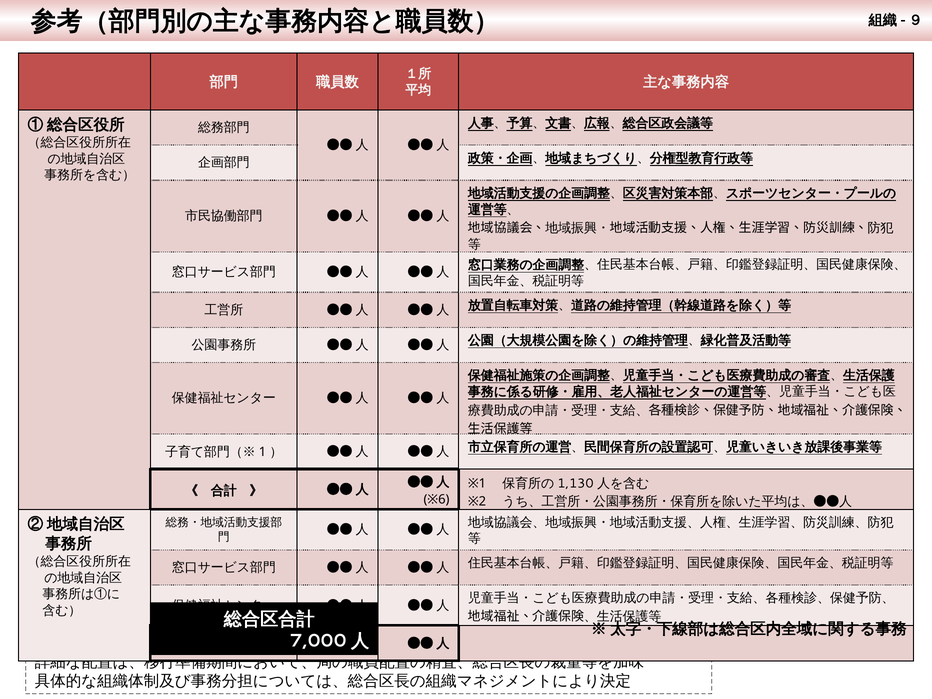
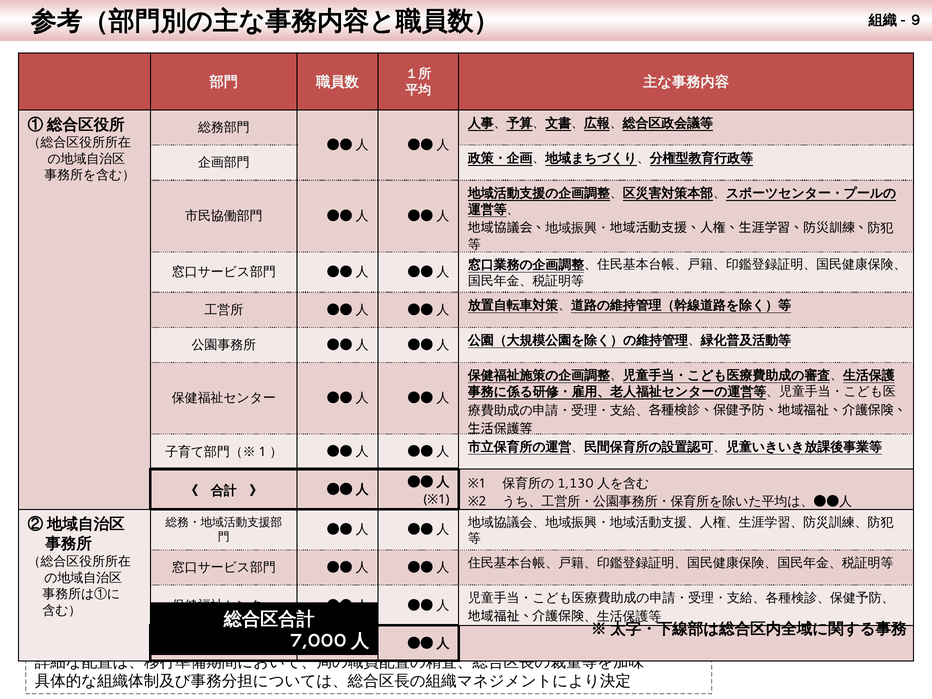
※6: ※6 -> ※1 (436, 500)
